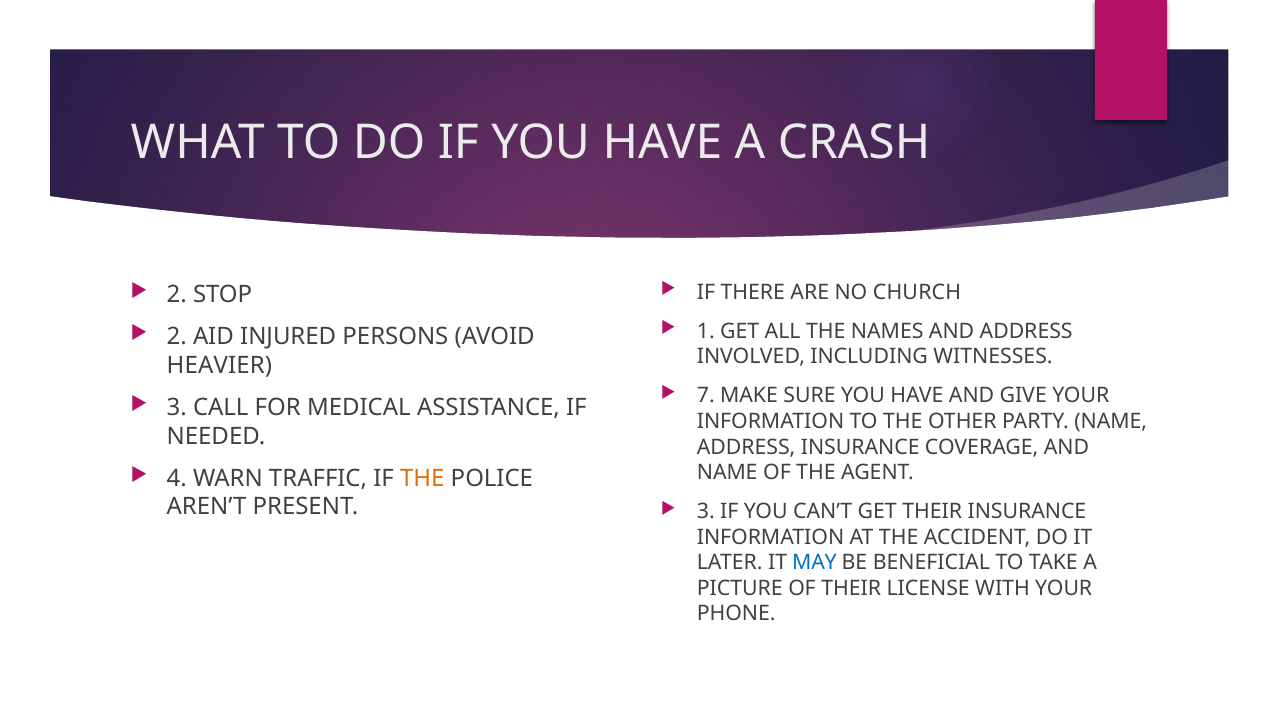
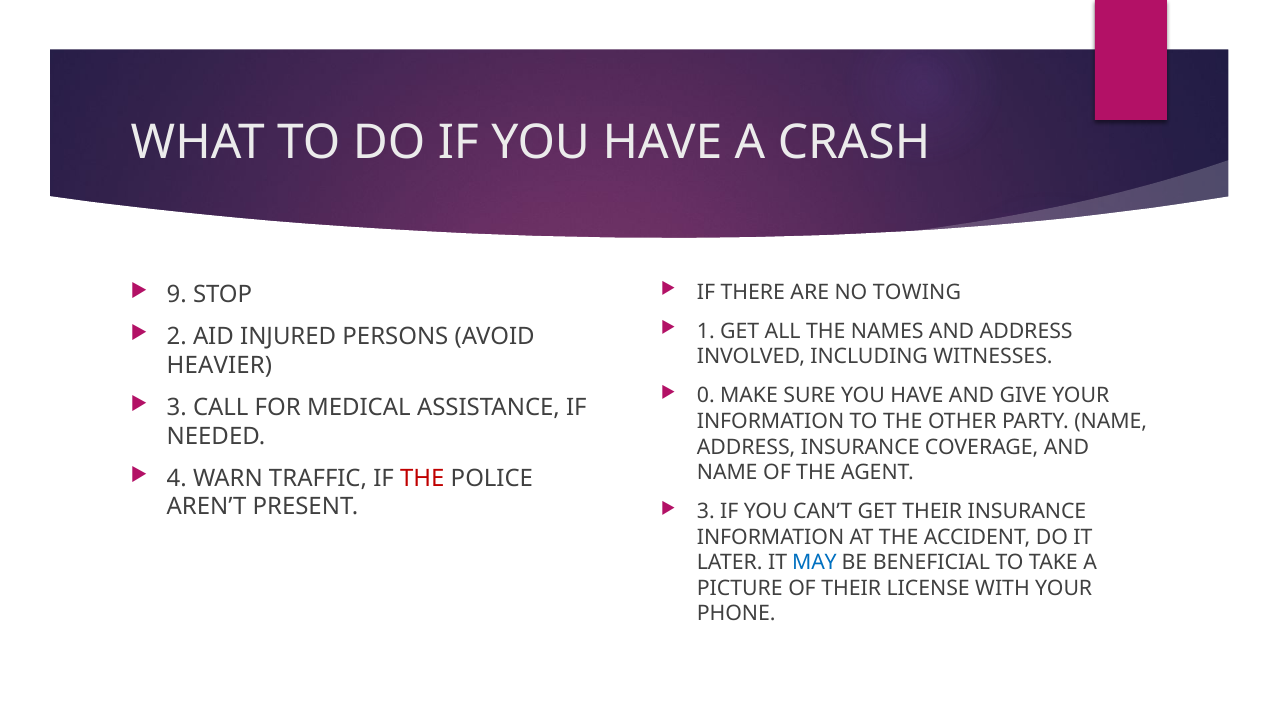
CHURCH: CHURCH -> TOWING (917, 292)
2: 2 -> 9 (177, 294)
7: 7 -> 0 (706, 396)
THE colour: orange -> red (422, 478)
